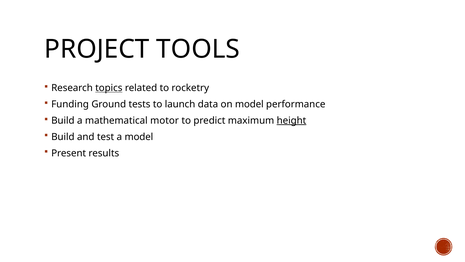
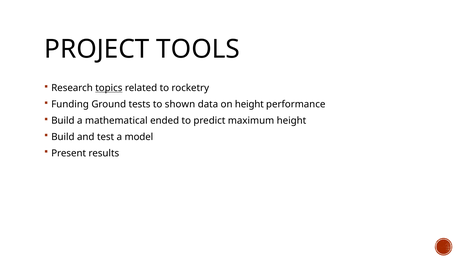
launch: launch -> shown (180, 104)
on model: model -> height (249, 104)
motor: motor -> ended (165, 120)
height underline: present -> none (291, 120)
